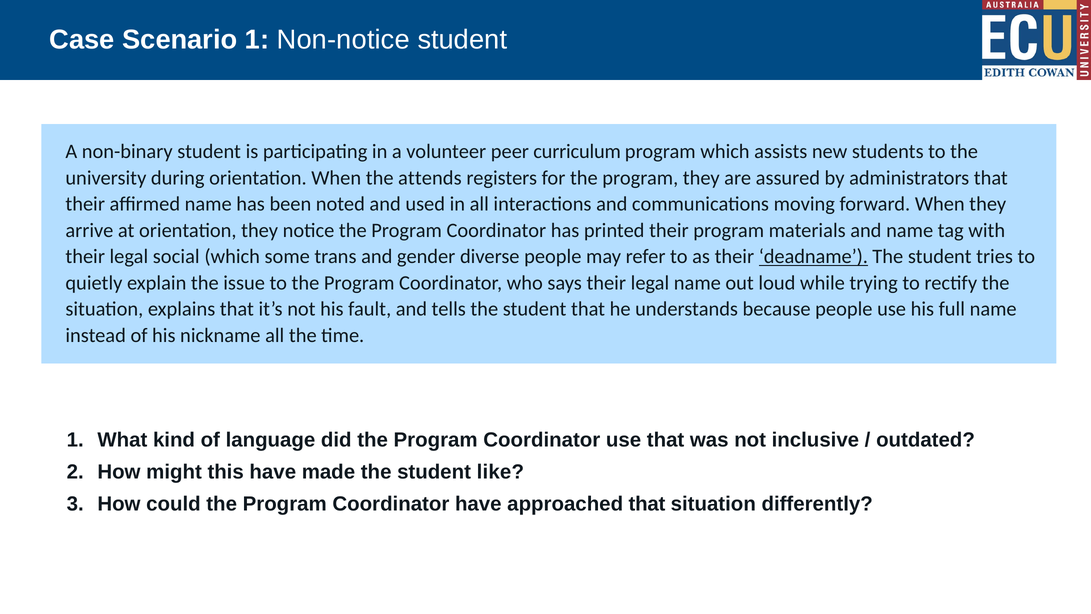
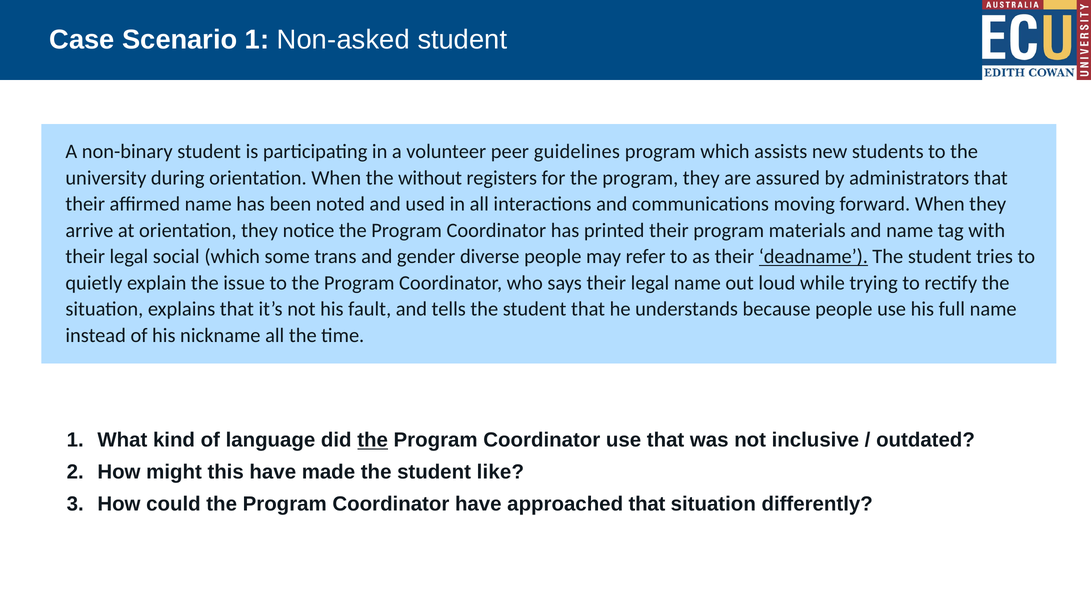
Non-notice: Non-notice -> Non-asked (343, 40)
curriculum: curriculum -> guidelines (577, 151)
attends: attends -> without (430, 178)
the underline: none -> present (373, 440)
